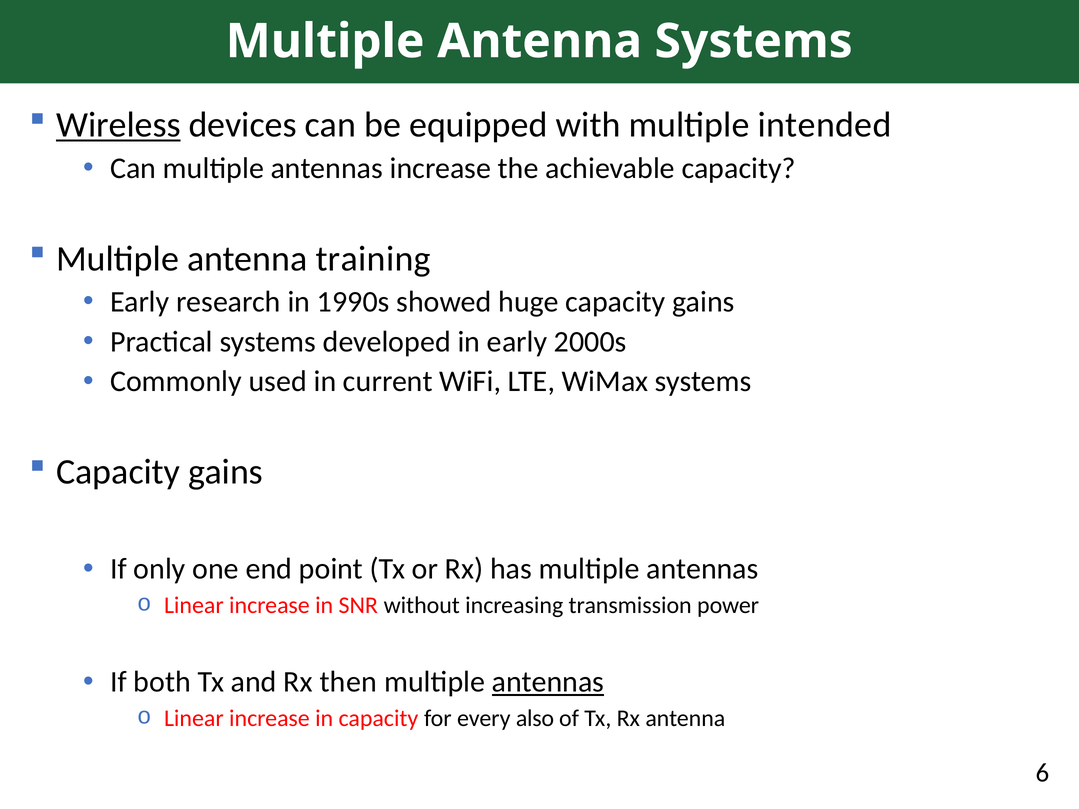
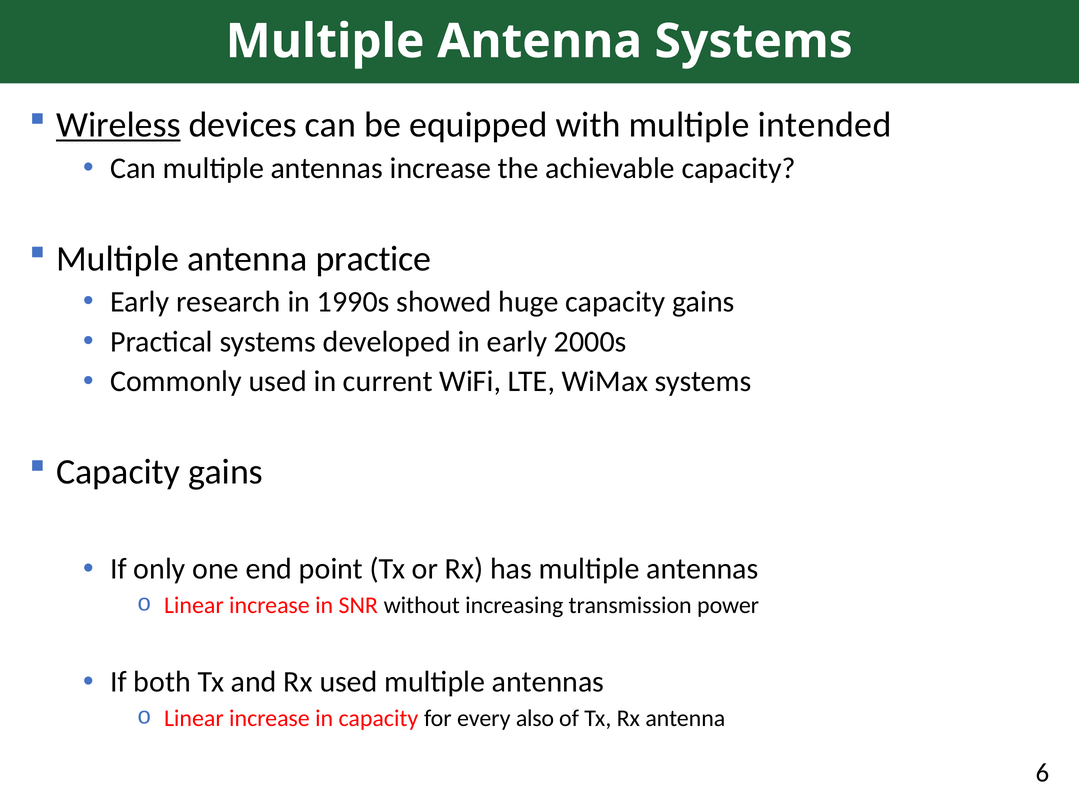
training: training -> practice (373, 259)
Rx then: then -> used (348, 682)
antennas underline: present -> none (548, 682)
